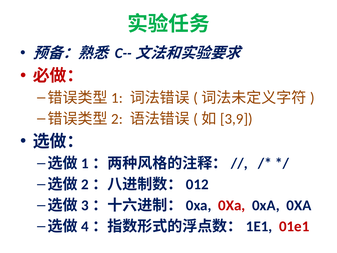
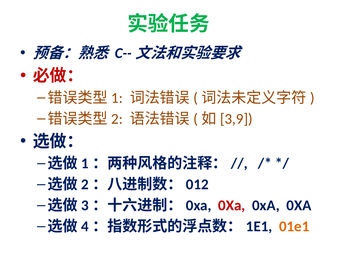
01e1 colour: red -> orange (294, 226)
